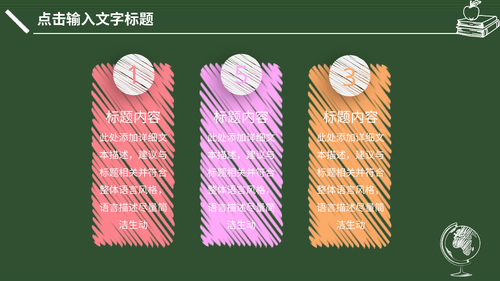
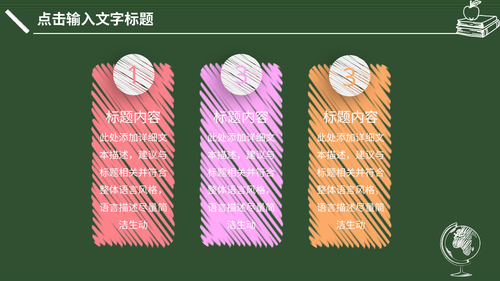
1 5: 5 -> 3 (241, 76)
